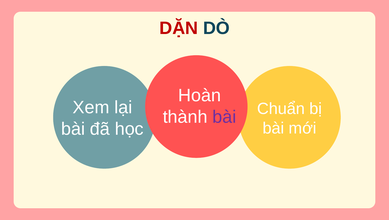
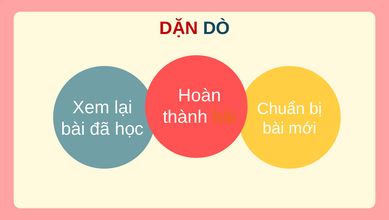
bài colour: purple -> orange (224, 117)
